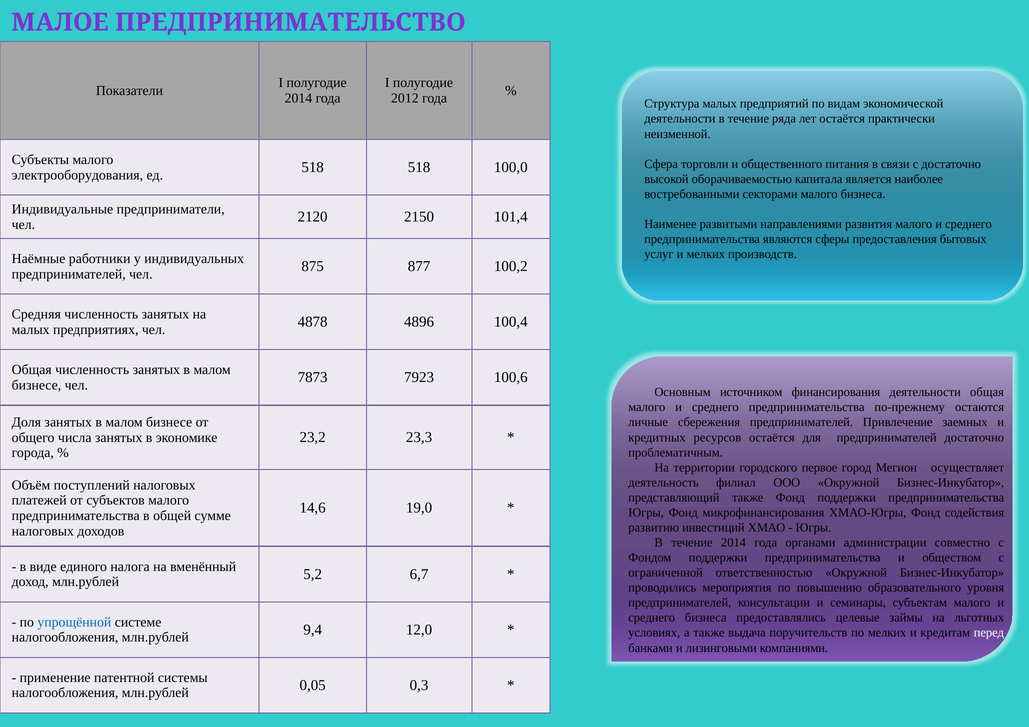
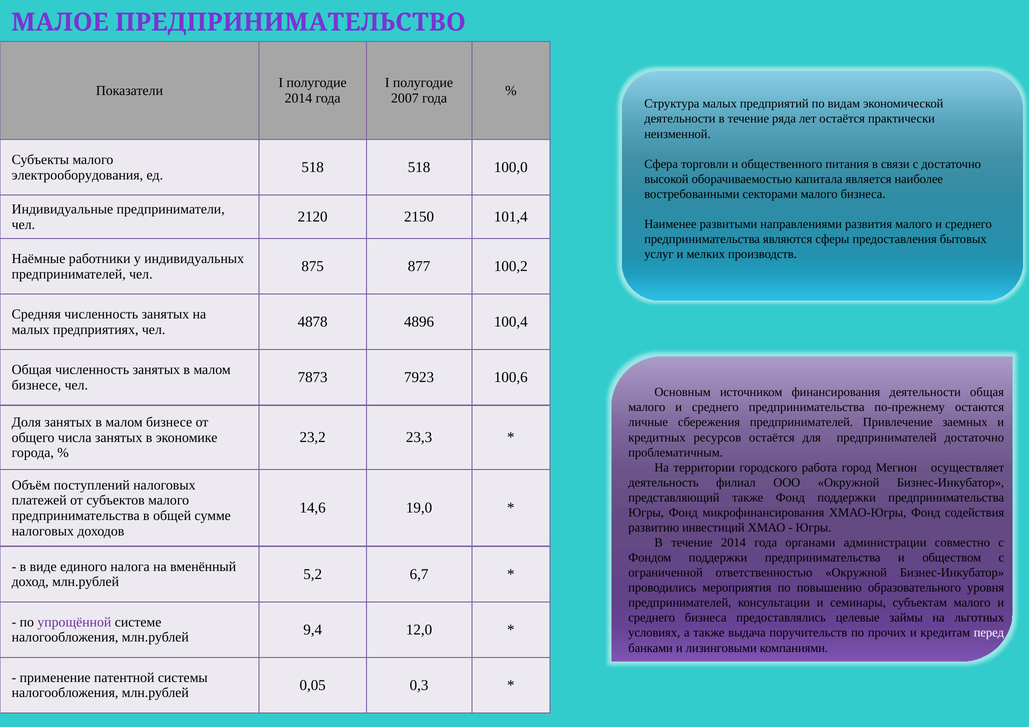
2012: 2012 -> 2007 (405, 98)
первое: первое -> работа (820, 468)
упрощённой colour: blue -> purple (74, 622)
по мелких: мелких -> прочих (887, 633)
